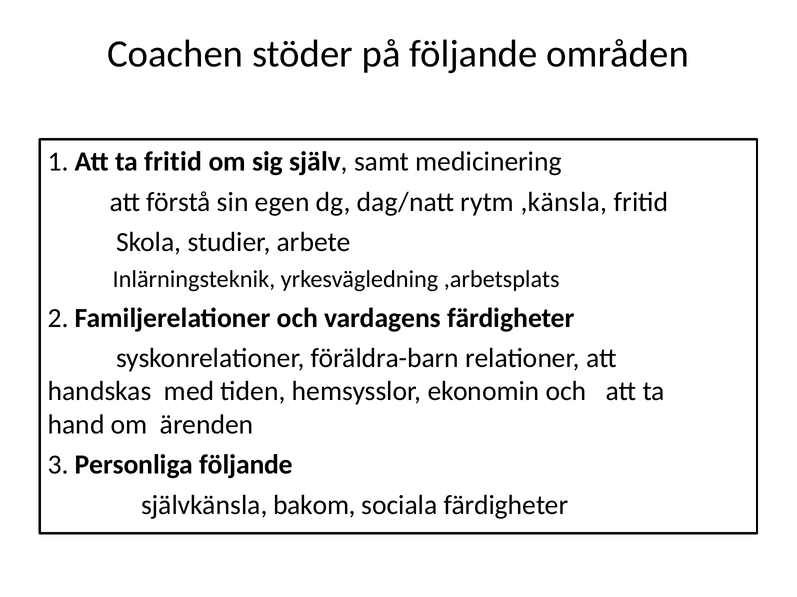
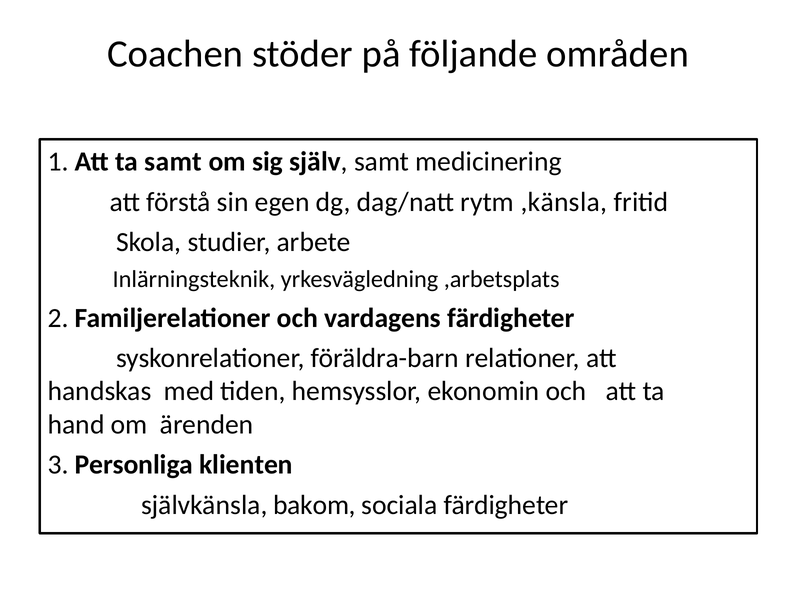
ta fritid: fritid -> samt (173, 162)
Personliga följande: följande -> klienten (246, 465)
